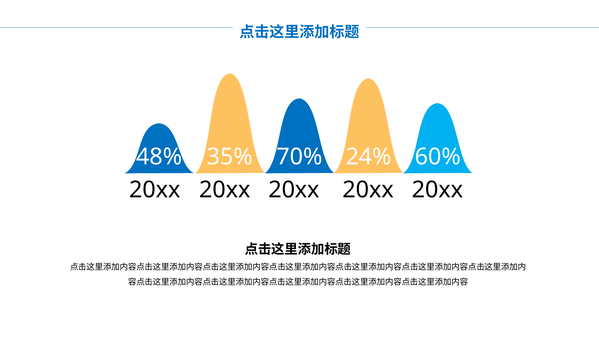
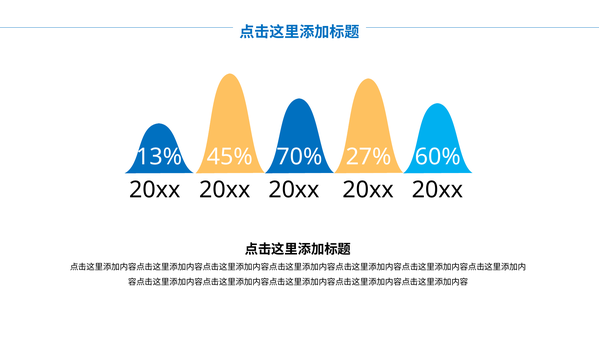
48%: 48% -> 13% (159, 157)
35%: 35% -> 45% (230, 157)
24%: 24% -> 27% (369, 157)
